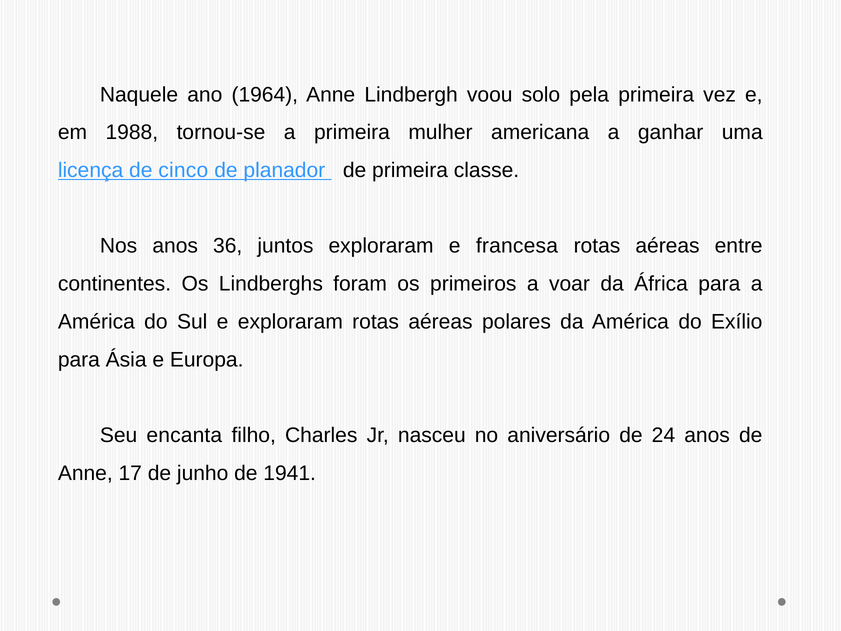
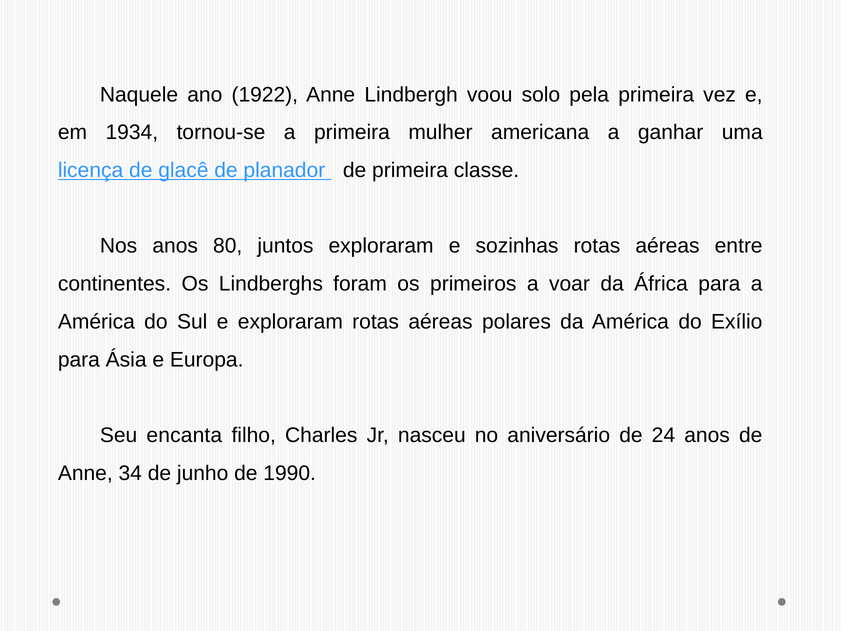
1964: 1964 -> 1922 (265, 95)
1988: 1988 -> 1934 (132, 132)
cinco: cinco -> glacê (183, 170)
36: 36 -> 80 (228, 246)
francesa: francesa -> sozinhas (517, 246)
17: 17 -> 34 (130, 473)
1941: 1941 -> 1990 (290, 473)
